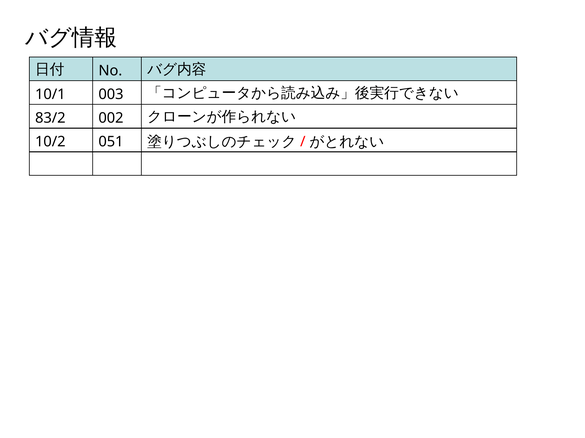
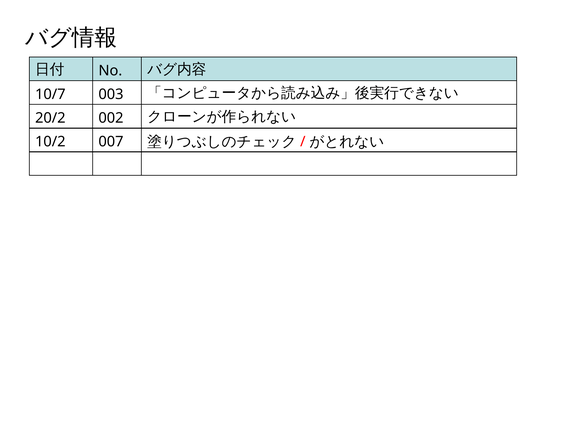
10/1: 10/1 -> 10/7 (50, 95)
83/2: 83/2 -> 20/2 (50, 118)
051: 051 -> 007 (111, 142)
